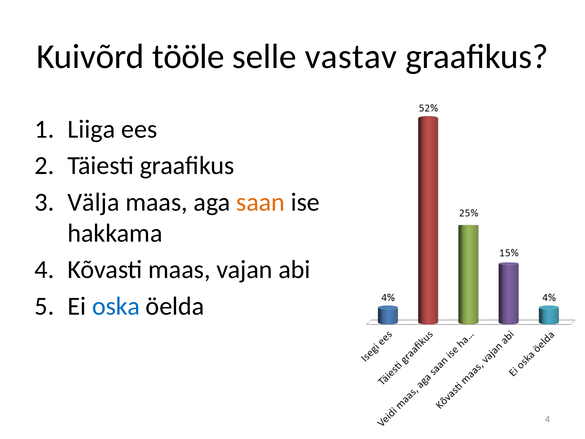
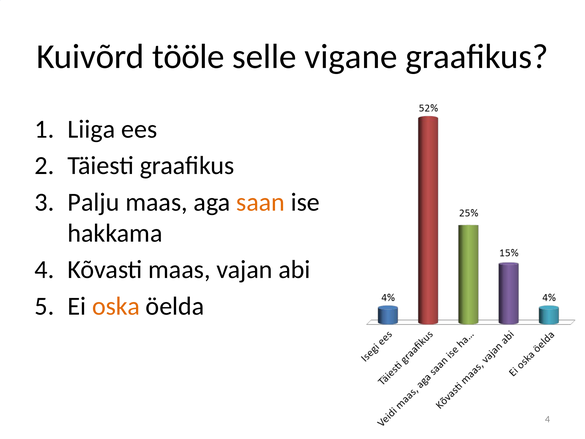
vastav: vastav -> vigane (351, 57)
Välja: Välja -> Palju (94, 202)
oska colour: blue -> orange (116, 306)
